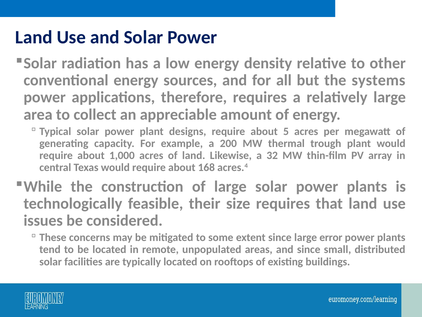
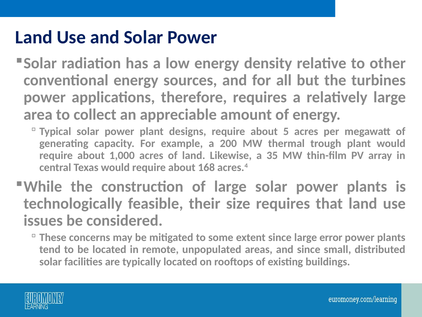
systems: systems -> turbines (379, 80)
32: 32 -> 35 (272, 155)
